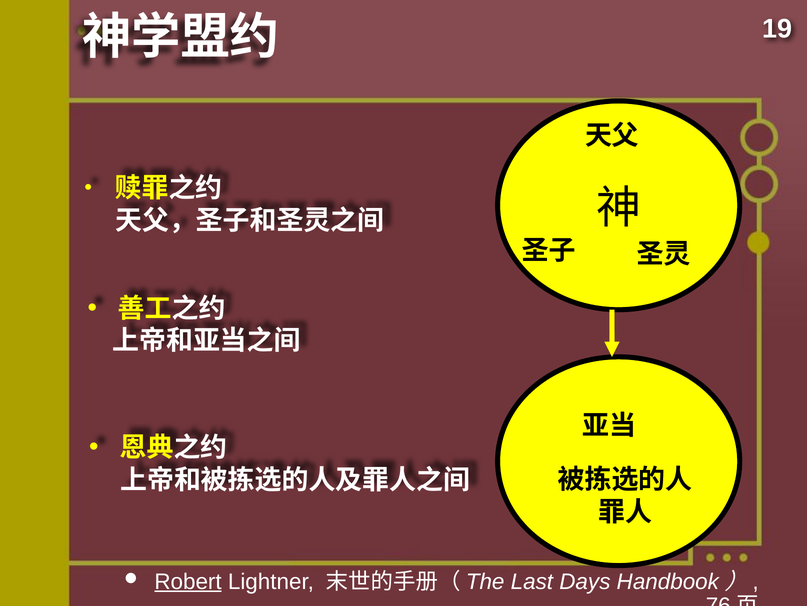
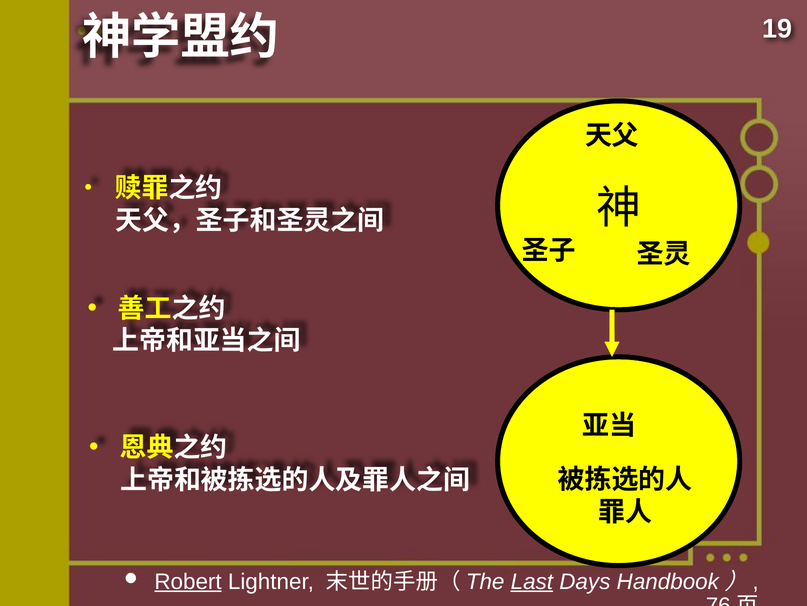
Last underline: none -> present (532, 581)
